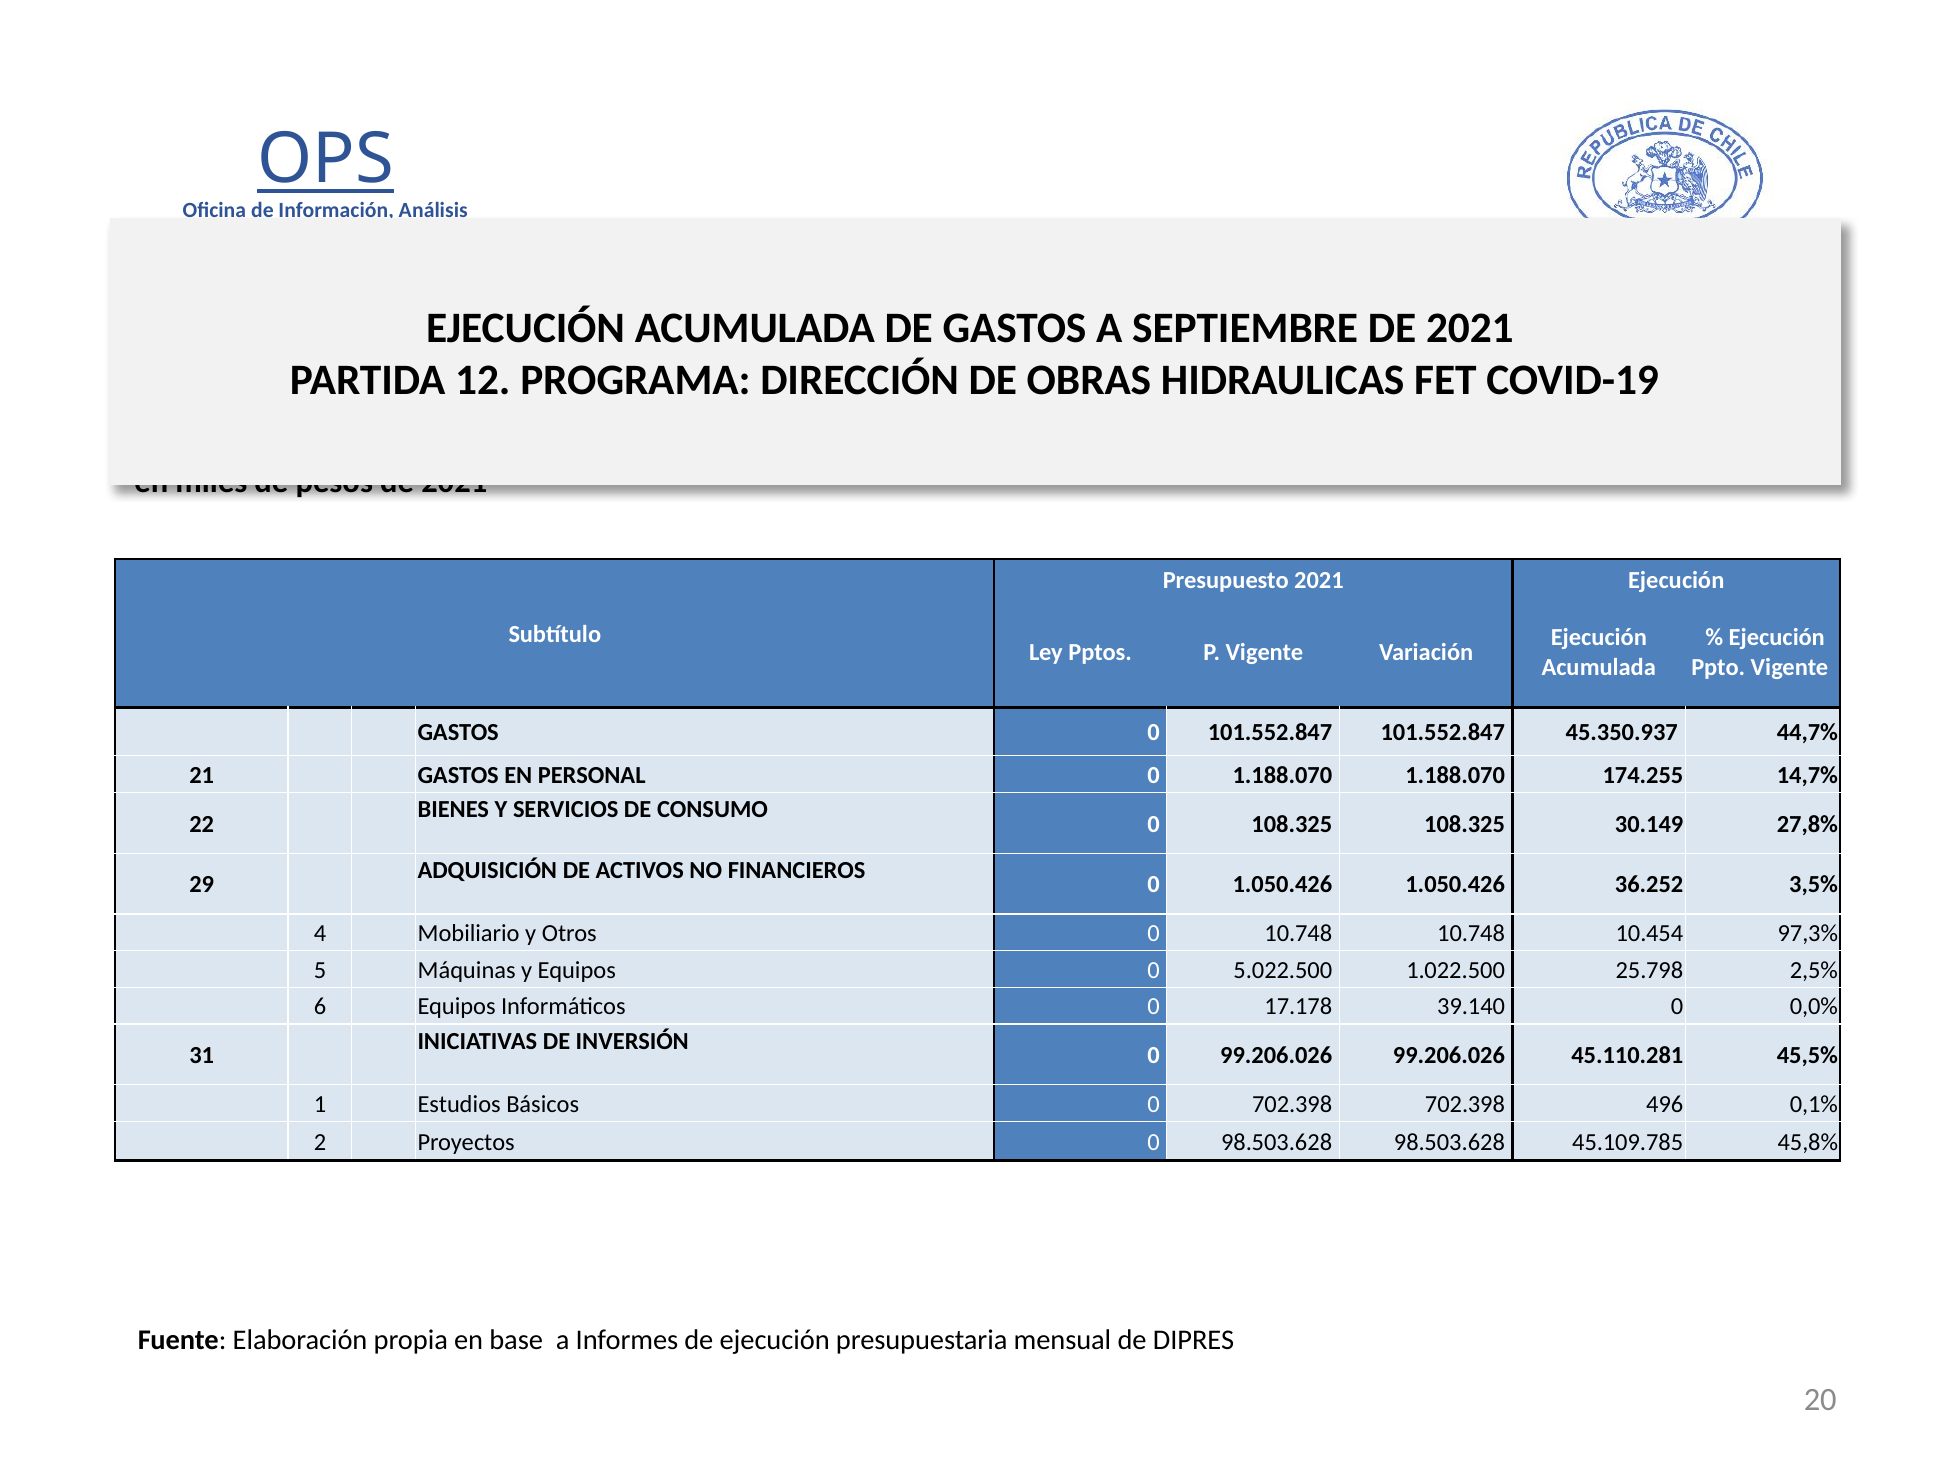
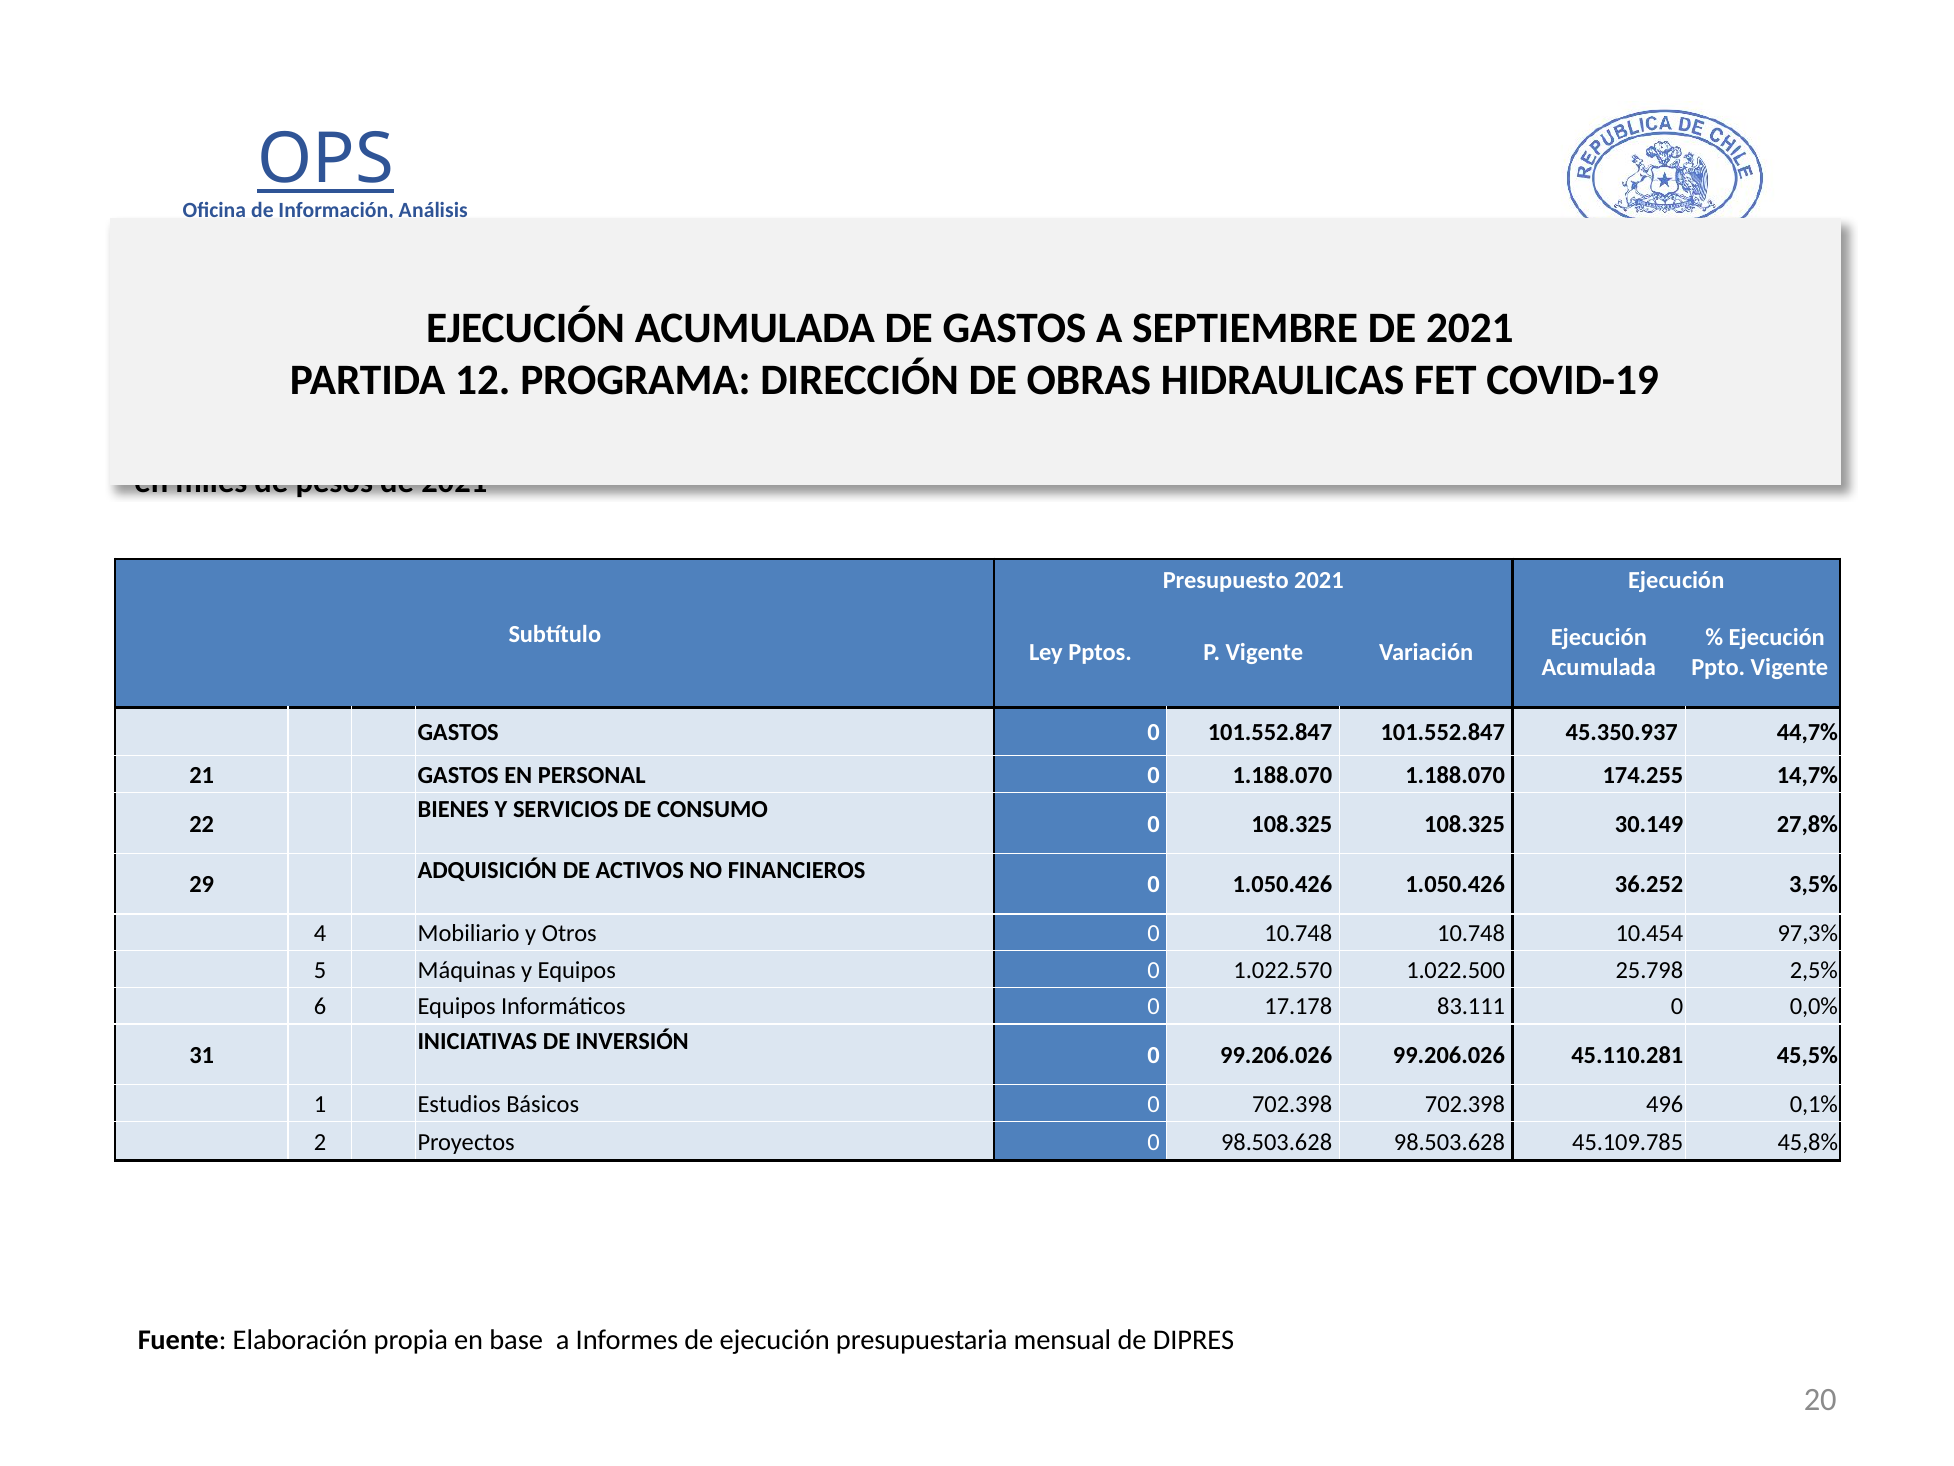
5.022.500: 5.022.500 -> 1.022.570 (1283, 970)
39.140: 39.140 -> 83.111 (1471, 1007)
